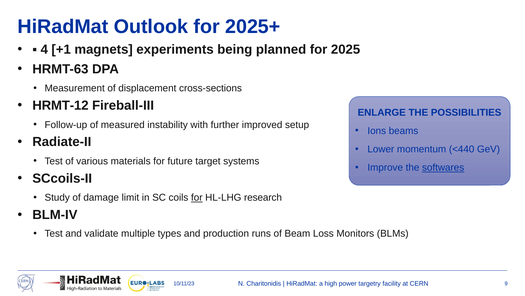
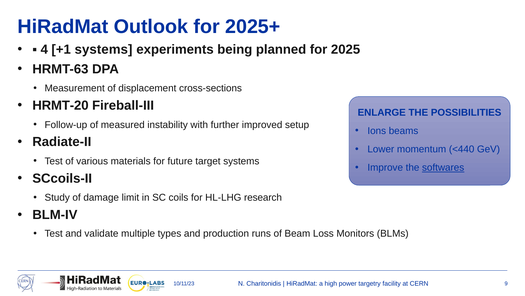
+1 magnets: magnets -> systems (104, 49)
HRMT-12: HRMT-12 -> HRMT-20 (60, 105)
for underline: present -> none (197, 197)
